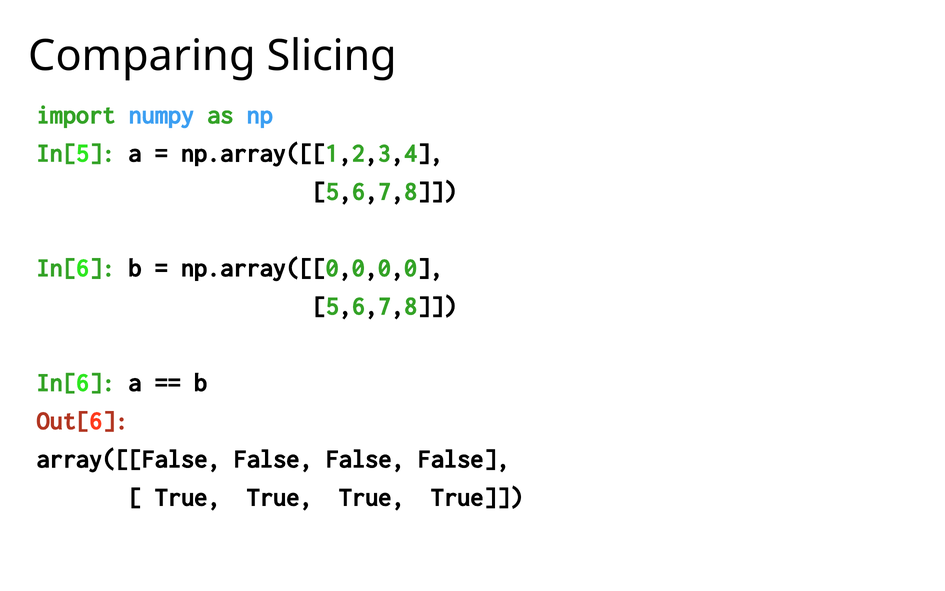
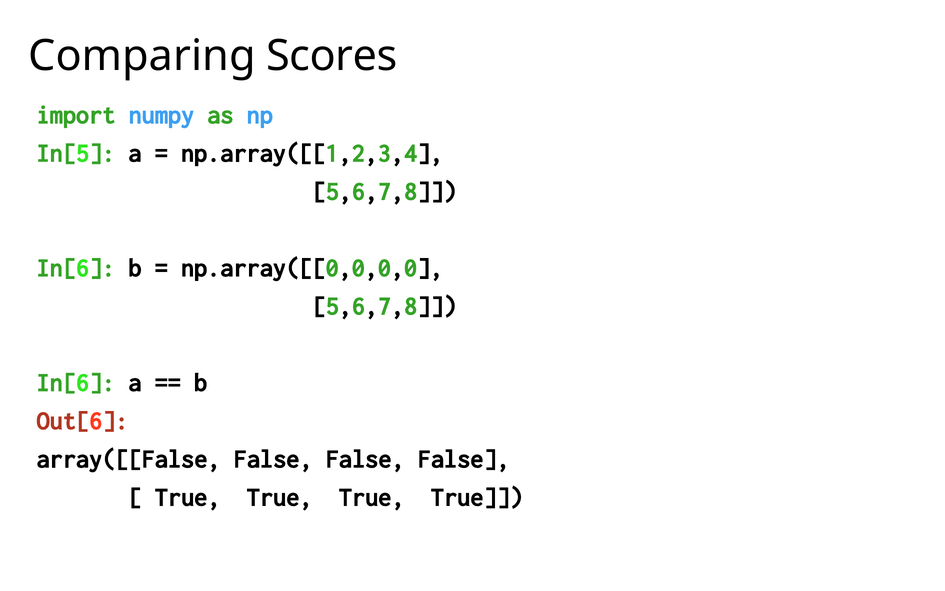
Slicing: Slicing -> Scores (332, 56)
